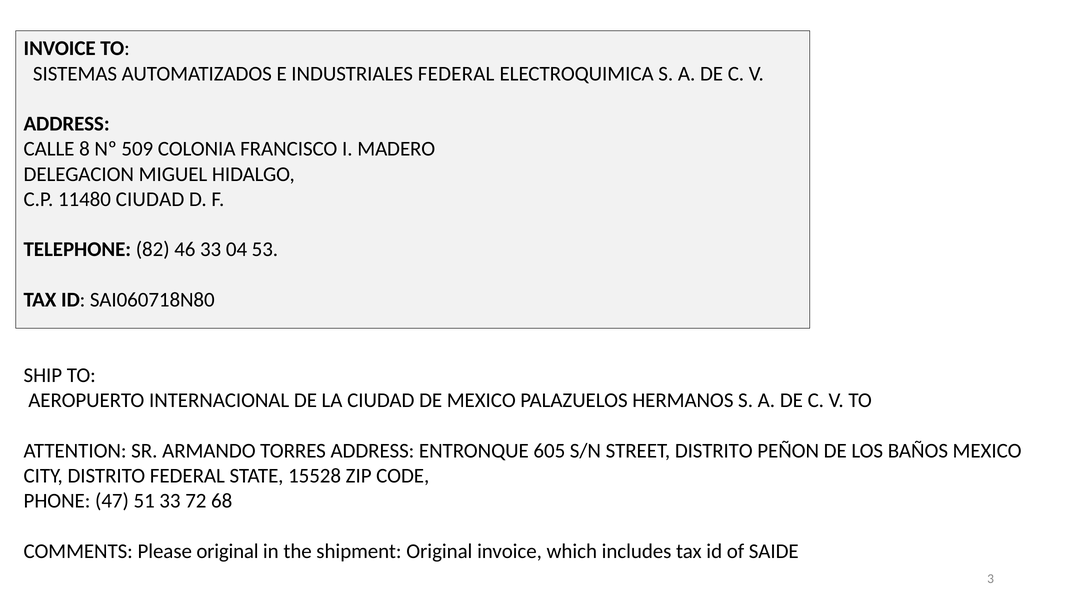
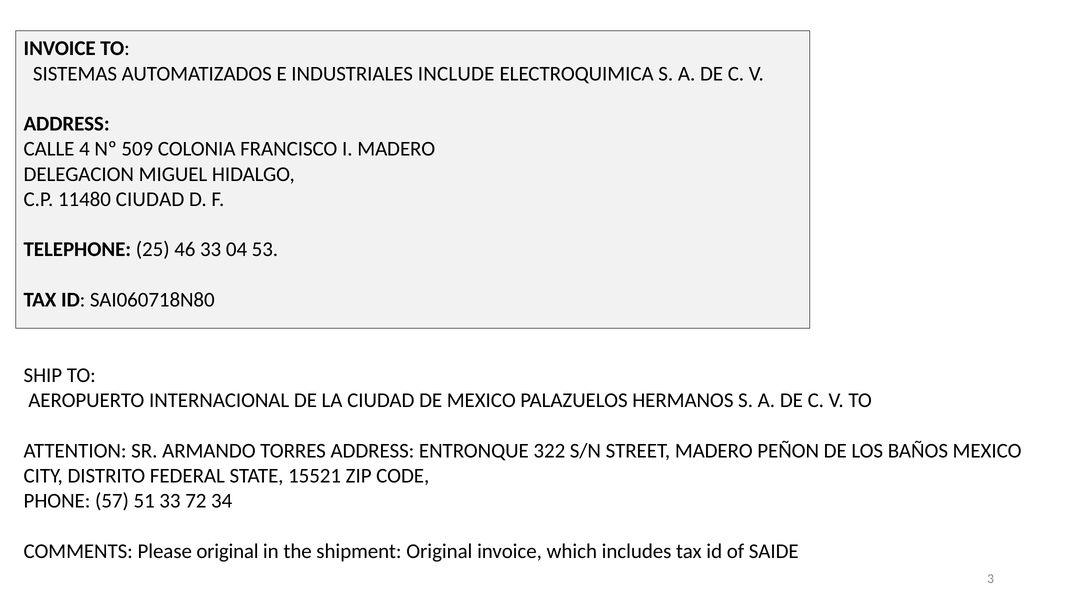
INDUSTRIALES FEDERAL: FEDERAL -> INCLUDE (456, 74)
8: 8 -> 4 (84, 149)
82: 82 -> 25 (153, 249)
605: 605 -> 322 (549, 450)
STREET DISTRITO: DISTRITO -> MADERO (714, 450)
15528: 15528 -> 15521 (315, 475)
47: 47 -> 57 (112, 500)
68: 68 -> 34 (222, 500)
